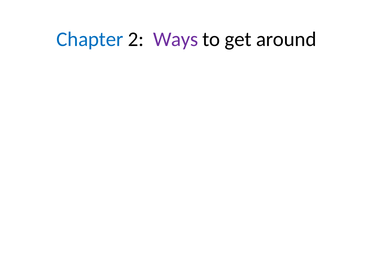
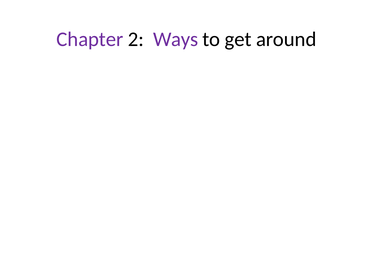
Chapter colour: blue -> purple (90, 39)
